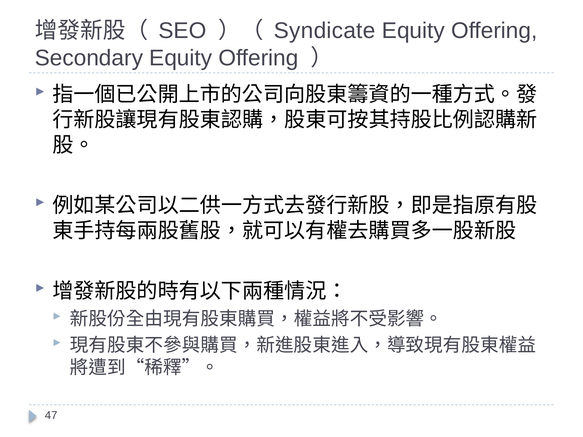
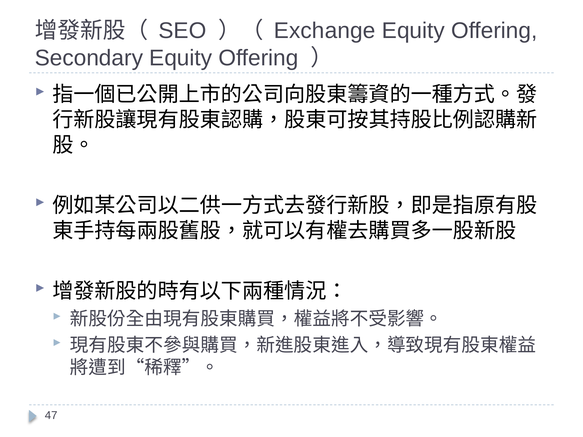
Syndicate: Syndicate -> Exchange (325, 31)
